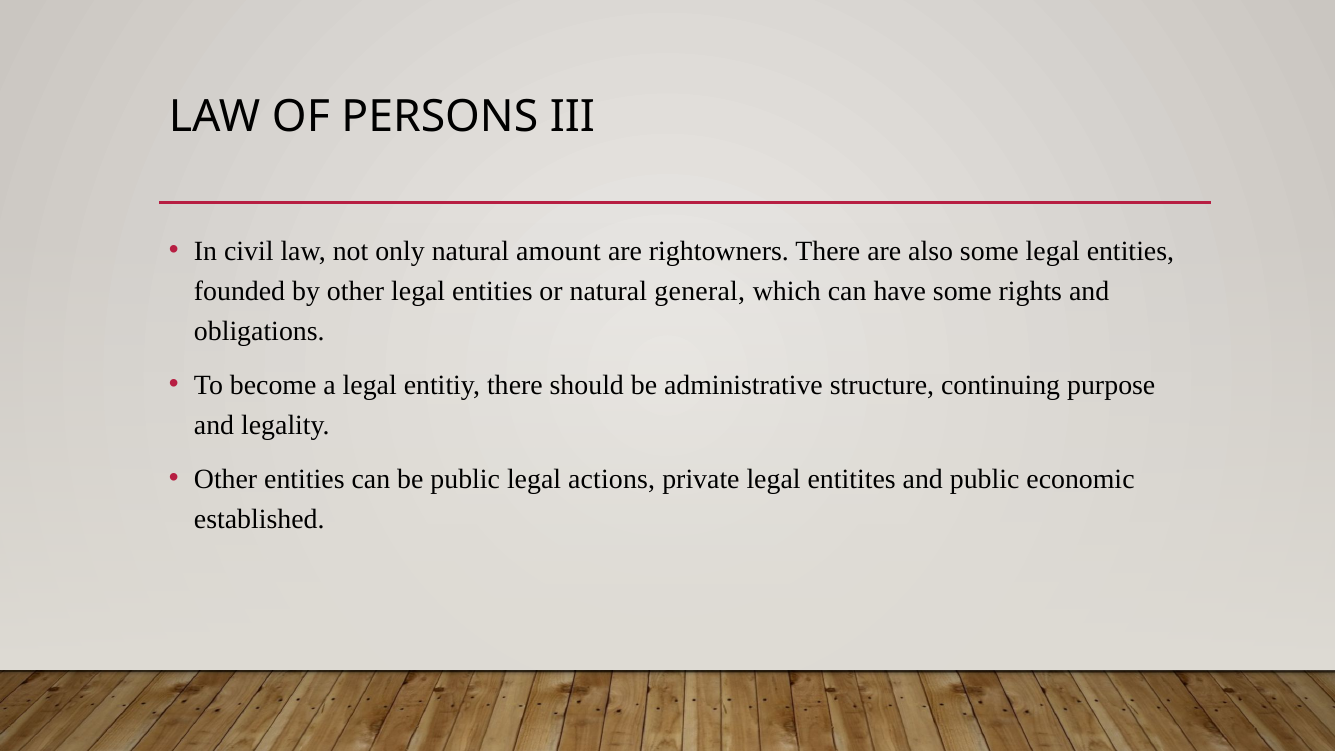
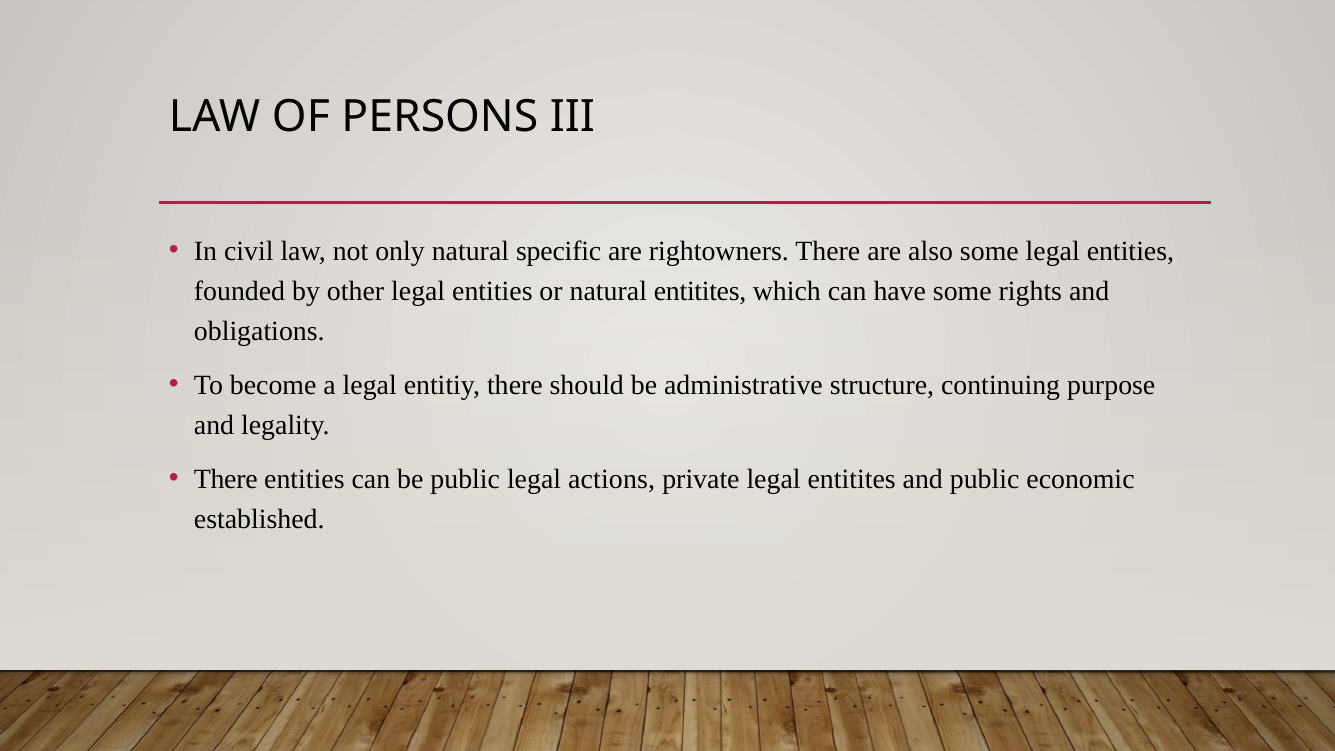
amount: amount -> specific (559, 251)
natural general: general -> entitites (700, 291)
Other: Other -> There (226, 479)
